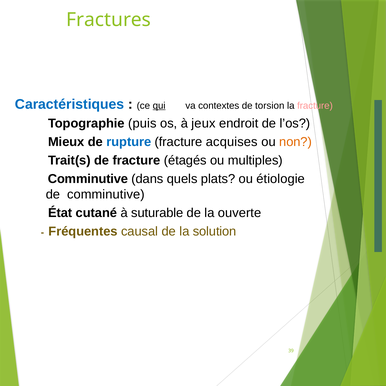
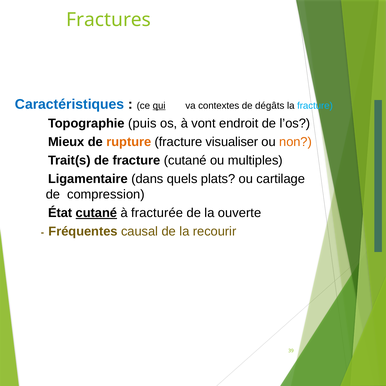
torsion: torsion -> dégâts (270, 106)
fracture colour: pink -> light blue (315, 106)
jeux: jeux -> vont (204, 123)
rupture colour: blue -> orange (129, 142)
acquises: acquises -> visualiser (232, 142)
fracture étagés: étagés -> cutané (185, 160)
Comminutive: Comminutive -> Ligamentaire (88, 179)
étiologie: étiologie -> cartilage (281, 179)
de comminutive: comminutive -> compression (106, 194)
cutané underline: none -> present (96, 213)
suturable: suturable -> fracturée (157, 213)
solution: solution -> recourir (215, 232)
